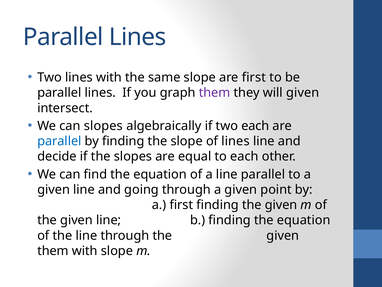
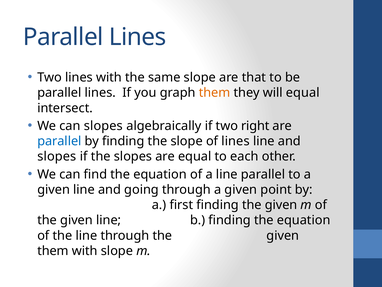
are first: first -> that (254, 77)
them colour: purple -> orange (215, 93)
will given: given -> equal (303, 93)
two each: each -> right (255, 126)
decide: decide -> slopes (57, 156)
